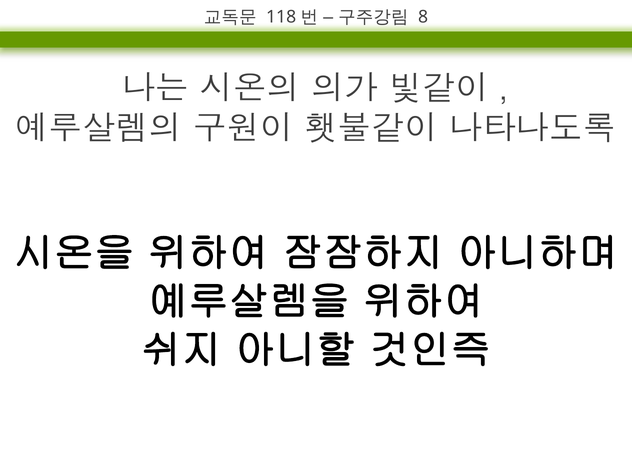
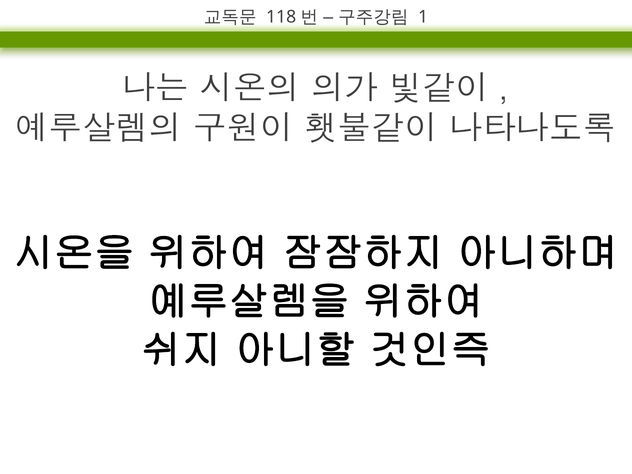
8: 8 -> 1 (423, 17)
